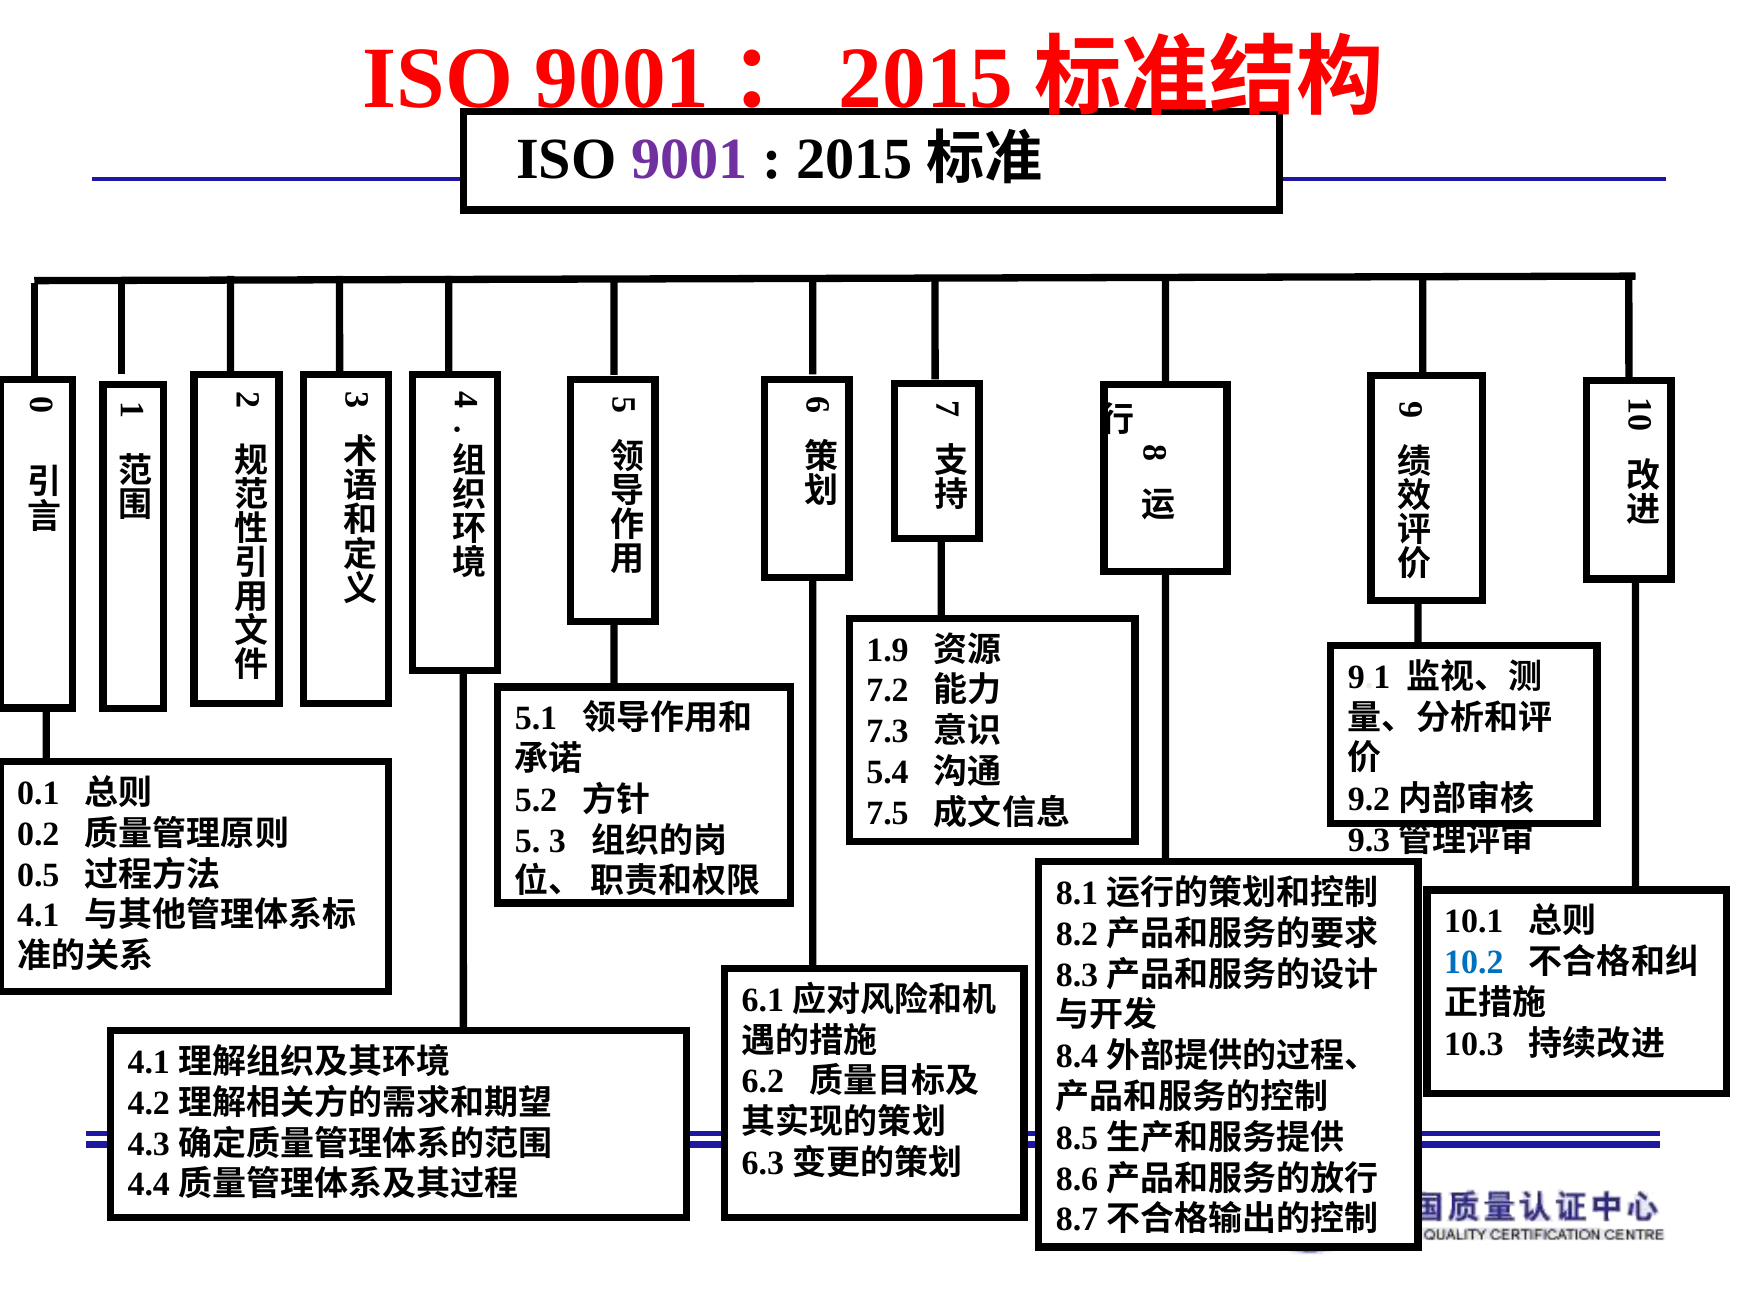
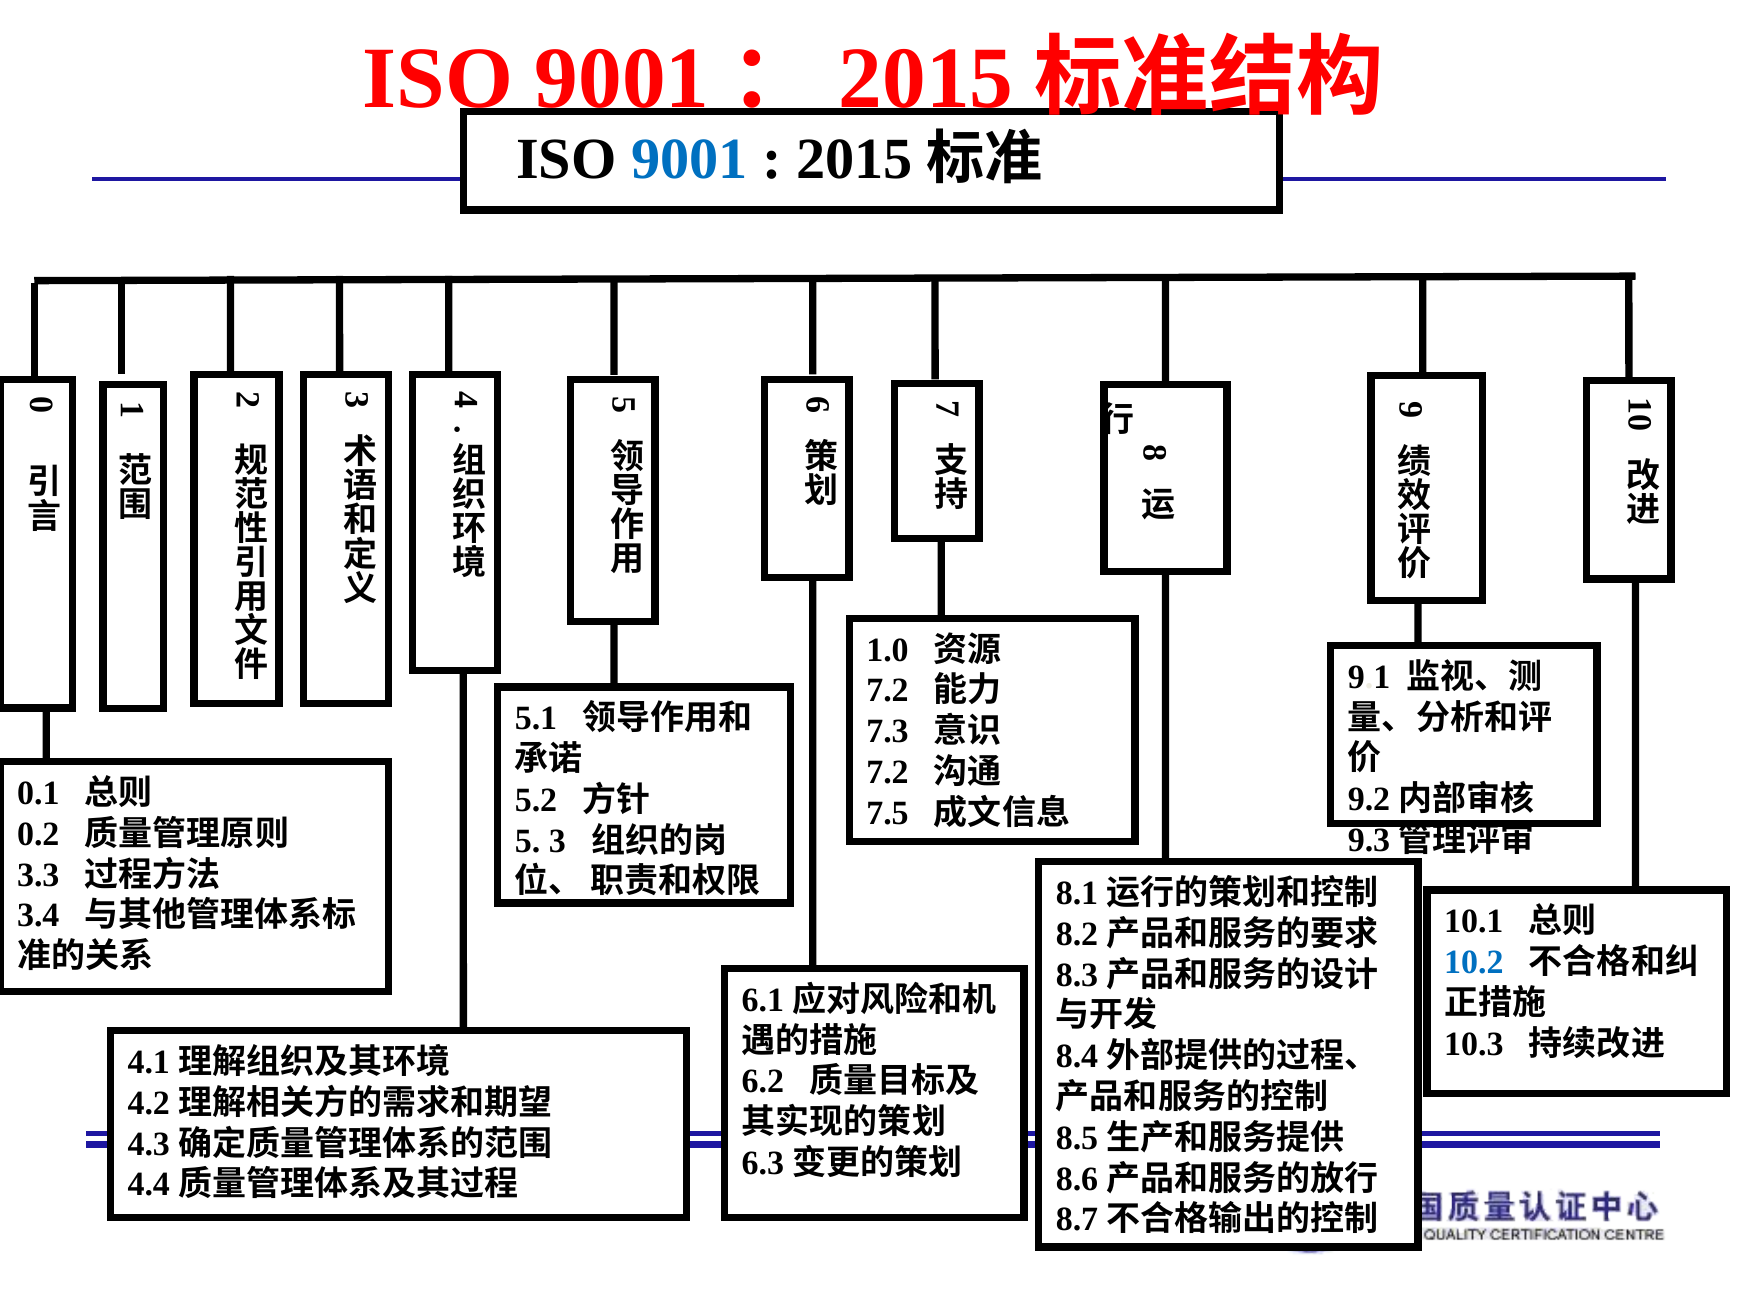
9001 colour: purple -> blue (689, 159)
1.9: 1.9 -> 1.0 (888, 649)
5.4: 5.4 -> 7.2 (888, 772)
0.5: 0.5 -> 3.3 (38, 874)
4.1: 4.1 -> 3.4 (38, 915)
